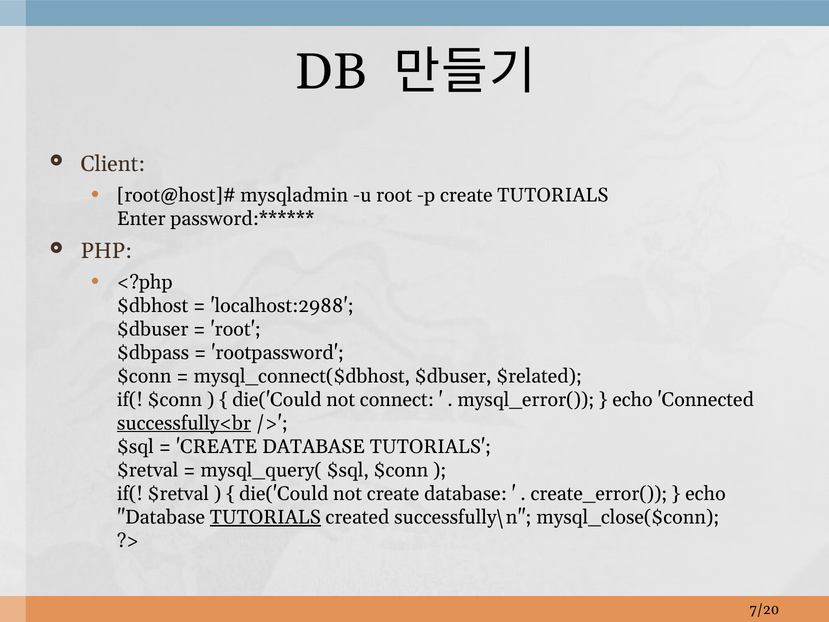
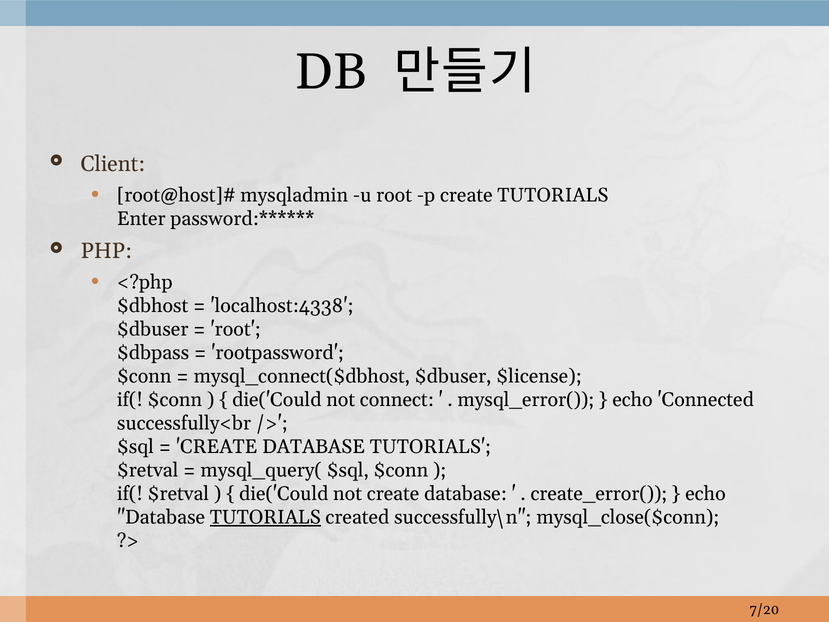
localhost:2988: localhost:2988 -> localhost:4338 (282, 306)
$related: $related -> $license (539, 376)
successfully<br underline: present -> none (184, 423)
